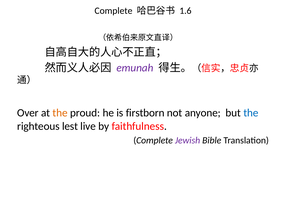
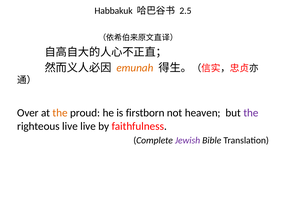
Complete: Complete -> Habbakuk (114, 11)
1.6: 1.6 -> 2.5 (185, 11)
emunah colour: purple -> orange (135, 68)
anyone: anyone -> heaven (203, 113)
the colour: blue -> purple (251, 113)
righteous lest: lest -> live (70, 126)
